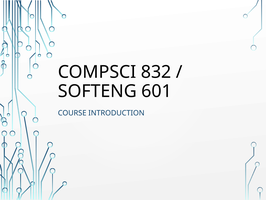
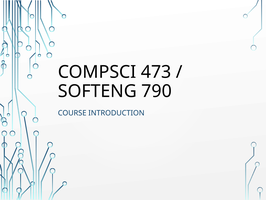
832: 832 -> 473 (156, 72)
601: 601 -> 790 (157, 91)
